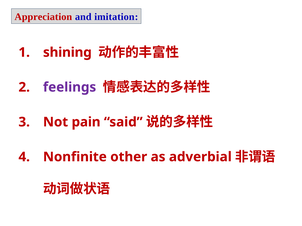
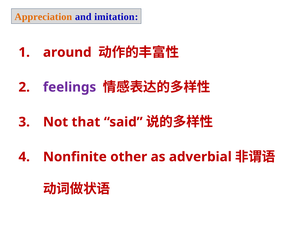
Appreciation colour: red -> orange (43, 17)
shining: shining -> around (67, 52)
pain: pain -> that (86, 122)
